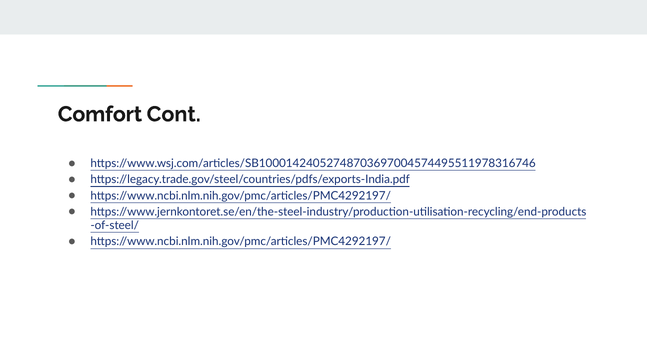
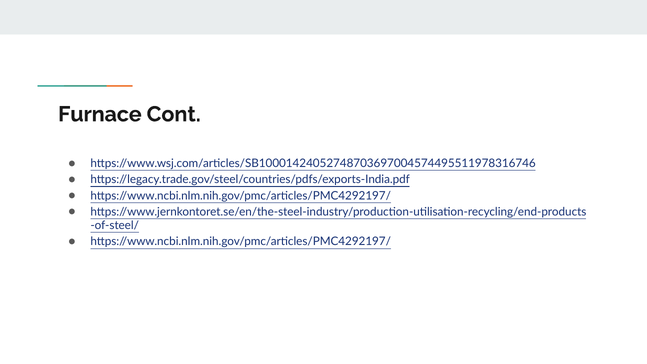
Comfort: Comfort -> Furnace (100, 114)
